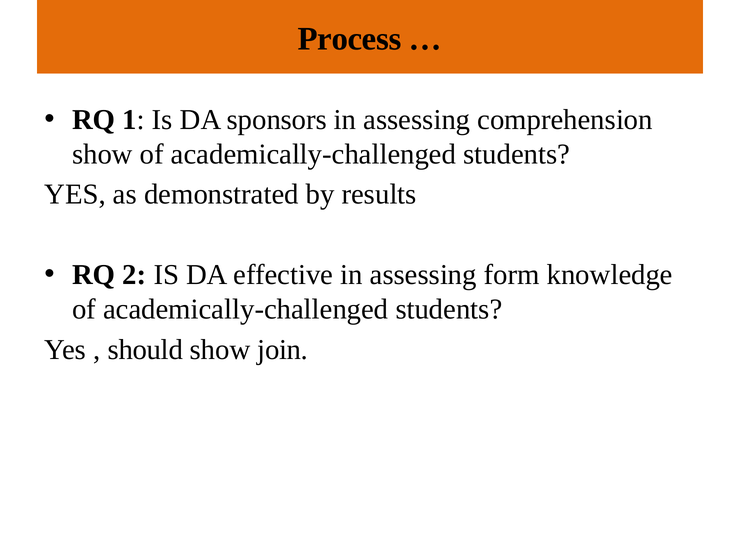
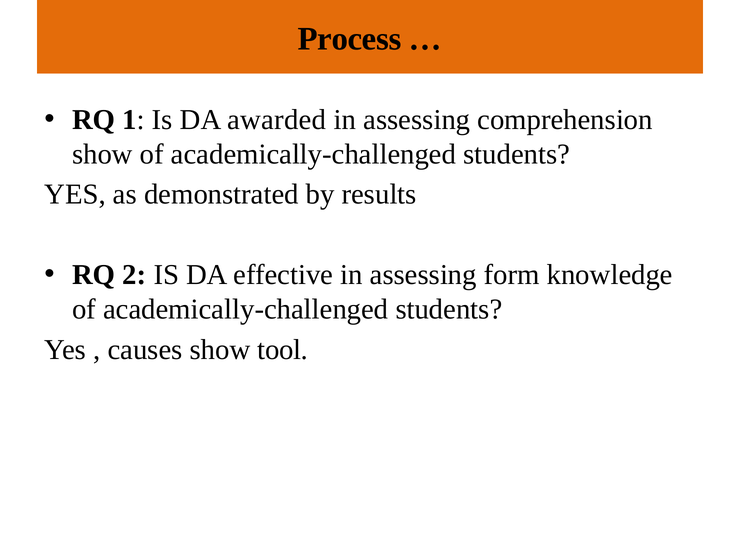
sponsors: sponsors -> awarded (277, 120)
should: should -> causes (145, 350)
join: join -> tool (283, 350)
